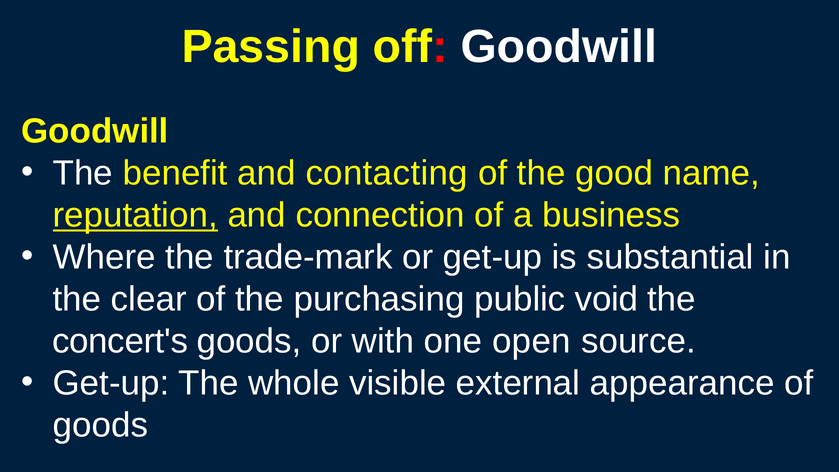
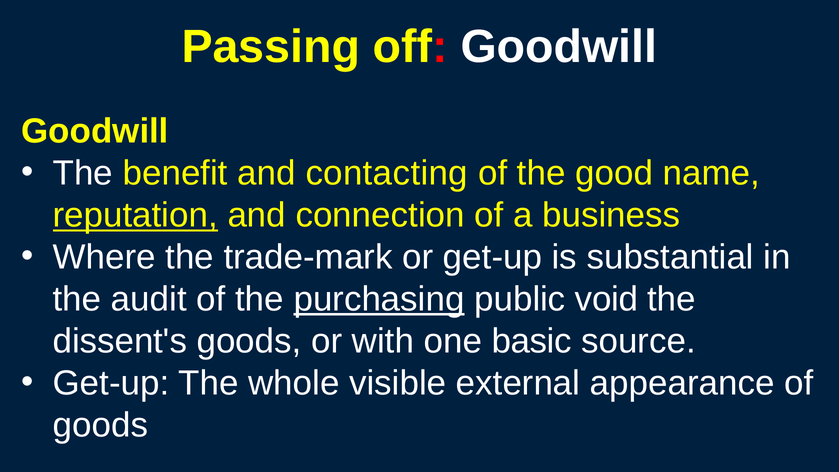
clear: clear -> audit (149, 299)
purchasing underline: none -> present (379, 299)
concert's: concert's -> dissent's (120, 341)
open: open -> basic (532, 341)
